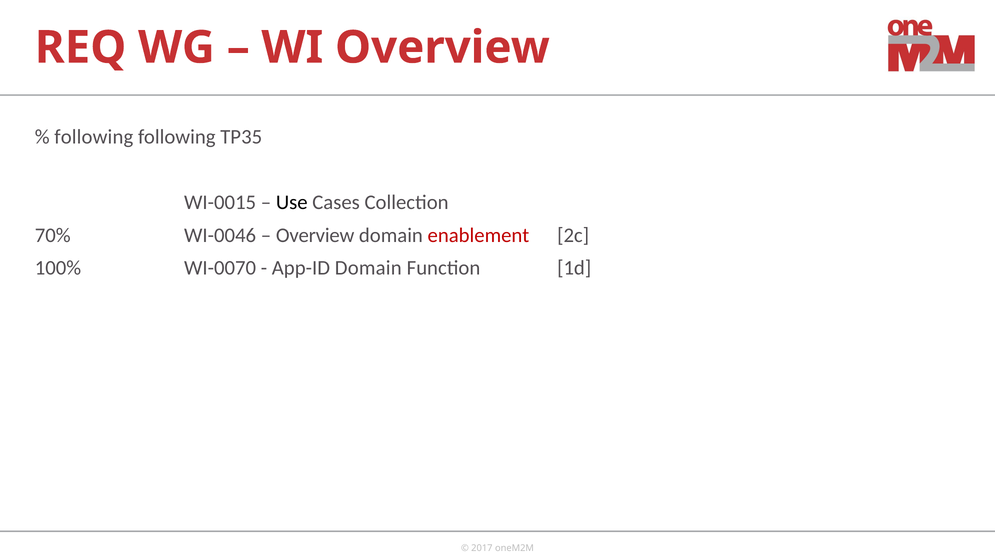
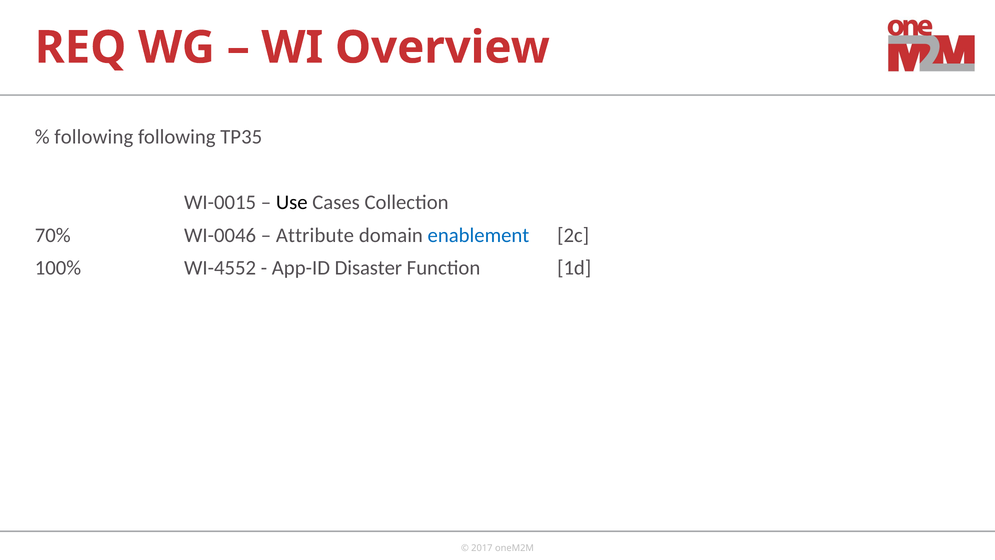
Overview: Overview -> Attribute (315, 235)
enablement colour: red -> blue (478, 235)
WI-0070: WI-0070 -> WI-4552 (220, 268)
App-ID Domain: Domain -> Disaster (368, 268)
